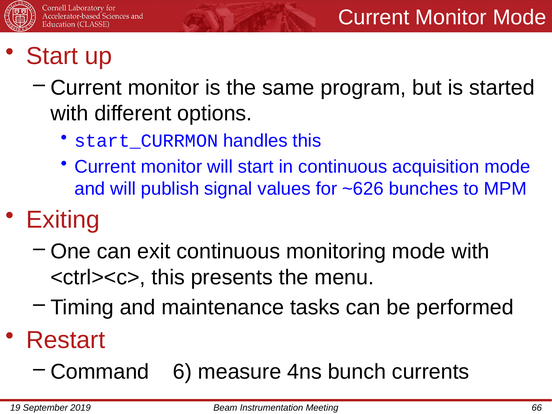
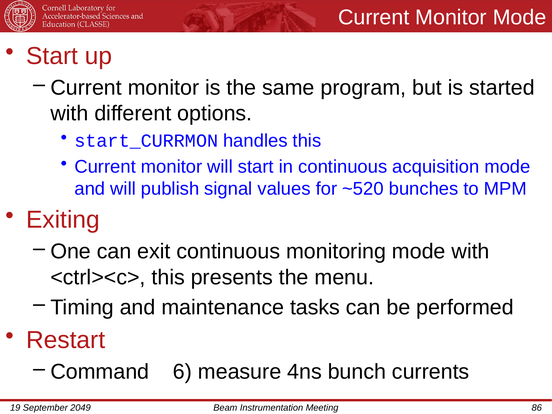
~626: ~626 -> ~520 (363, 189)
2019: 2019 -> 2049 (80, 408)
66: 66 -> 86 (537, 408)
